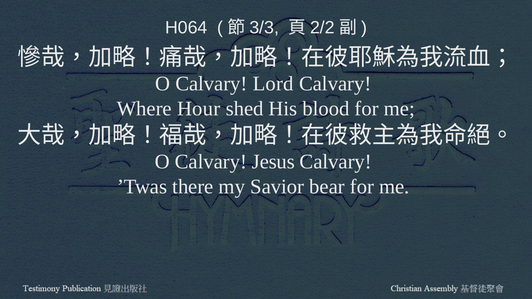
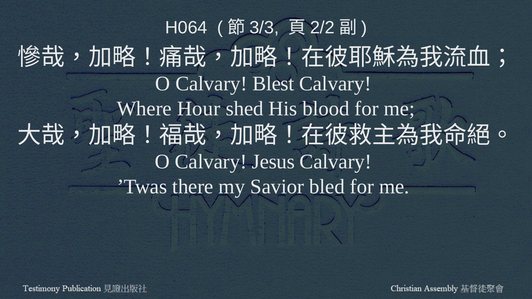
Lord: Lord -> Blest (273, 84)
bear: bear -> bled (327, 187)
